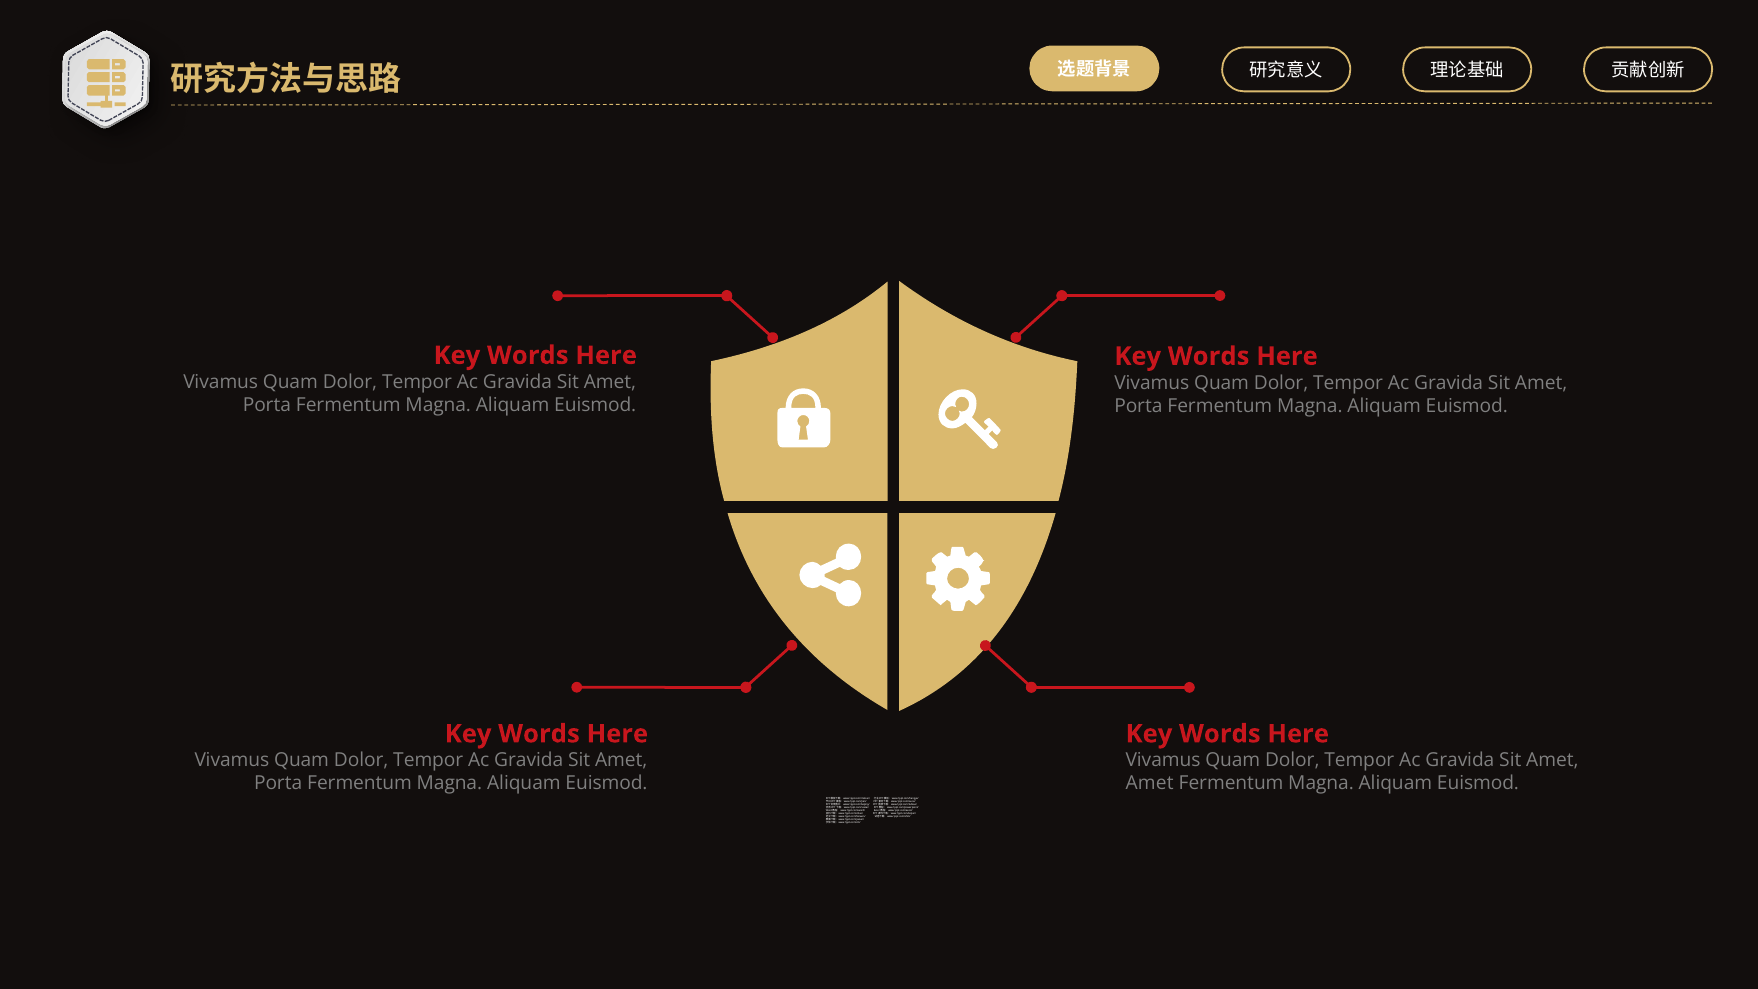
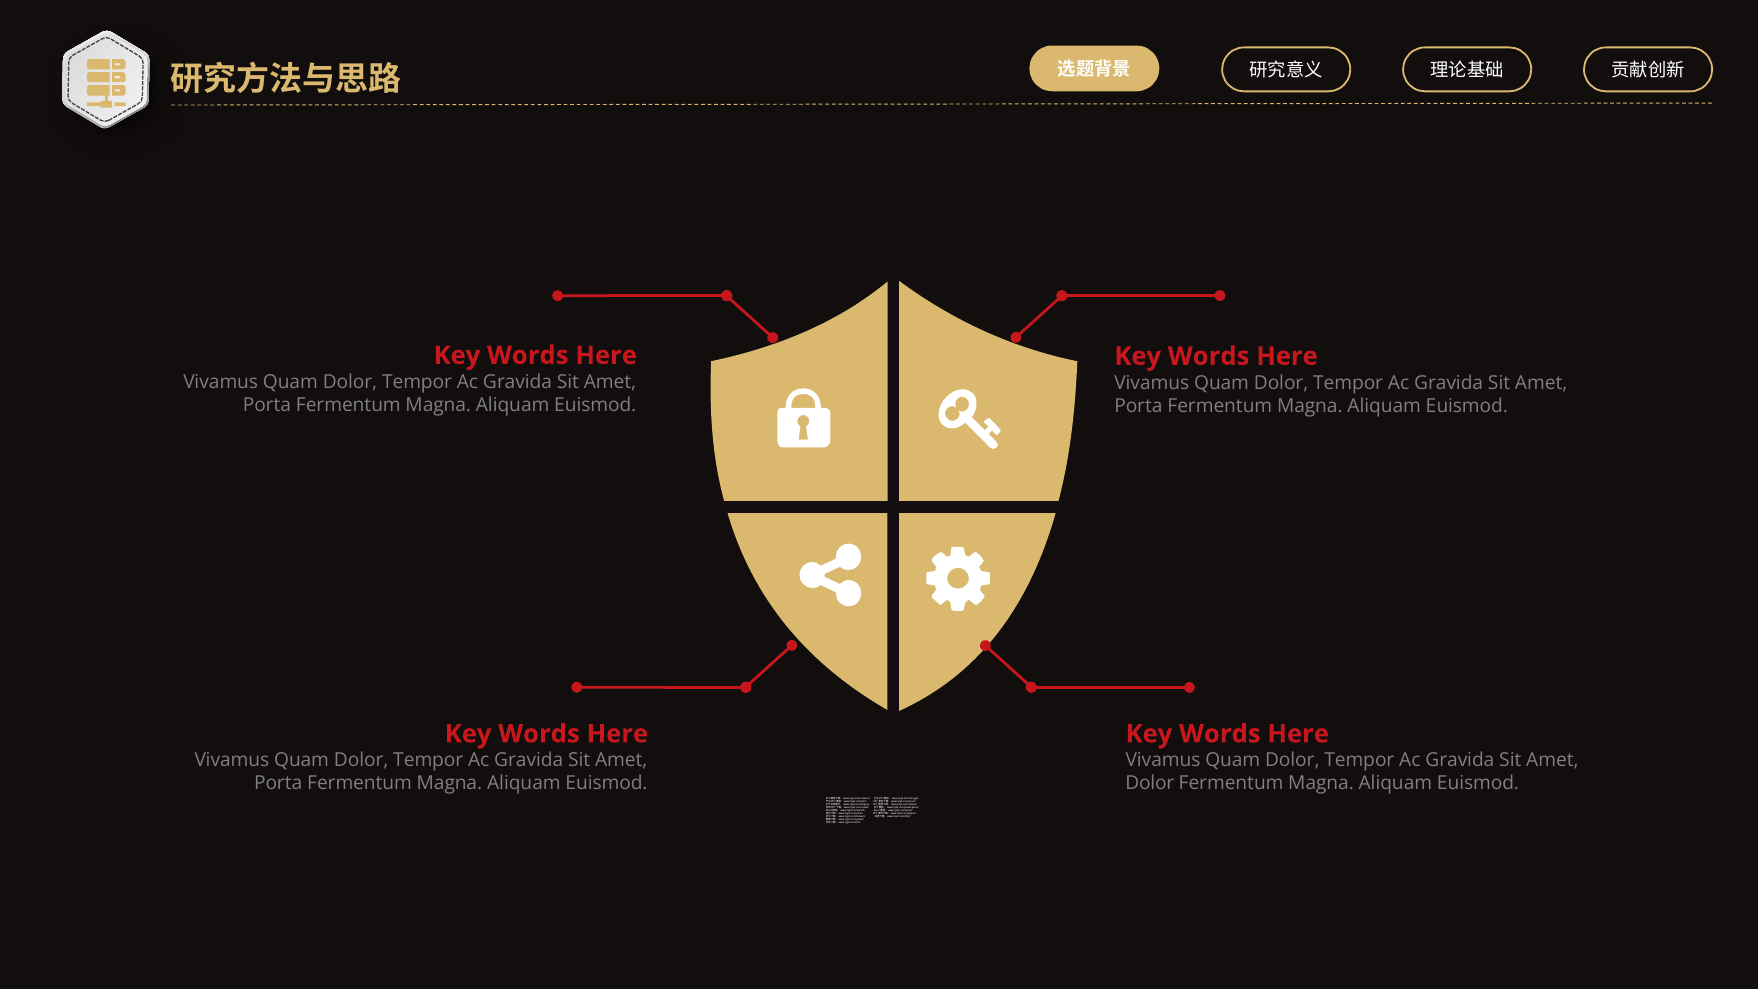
Amet: Amet -> Dolor (1150, 783)
